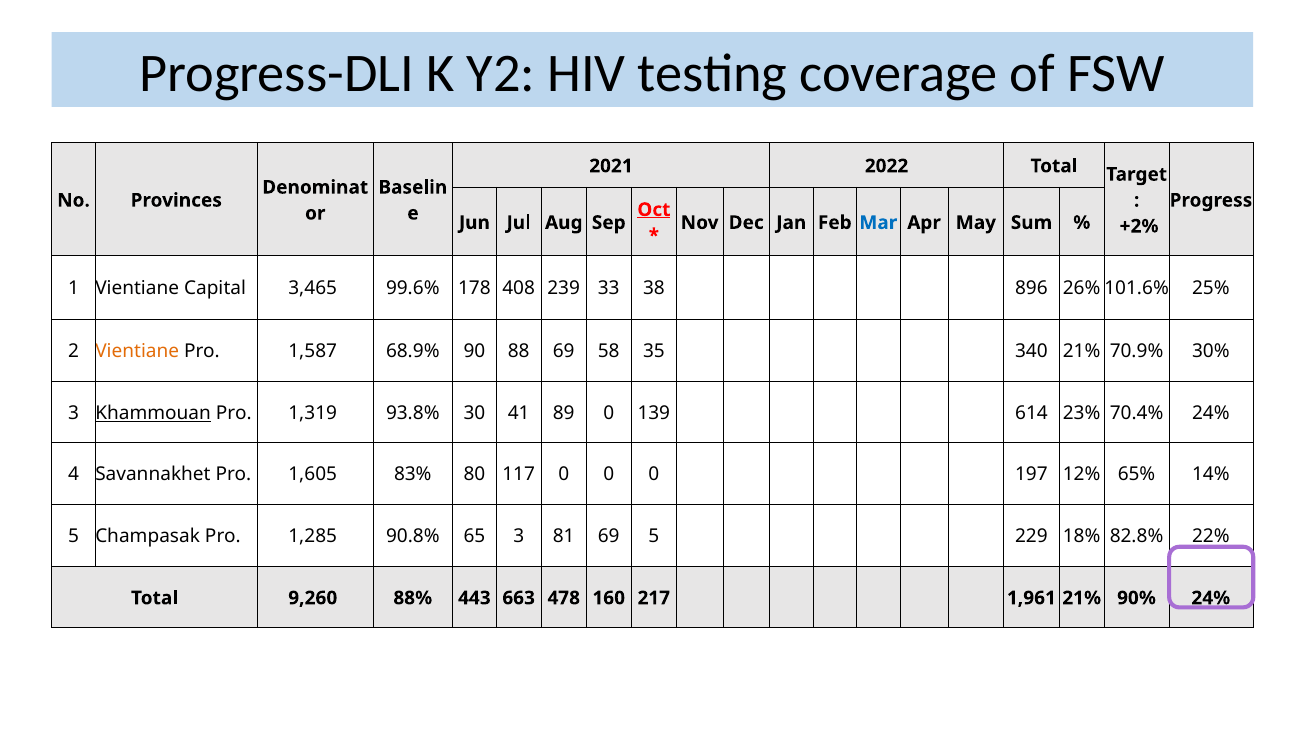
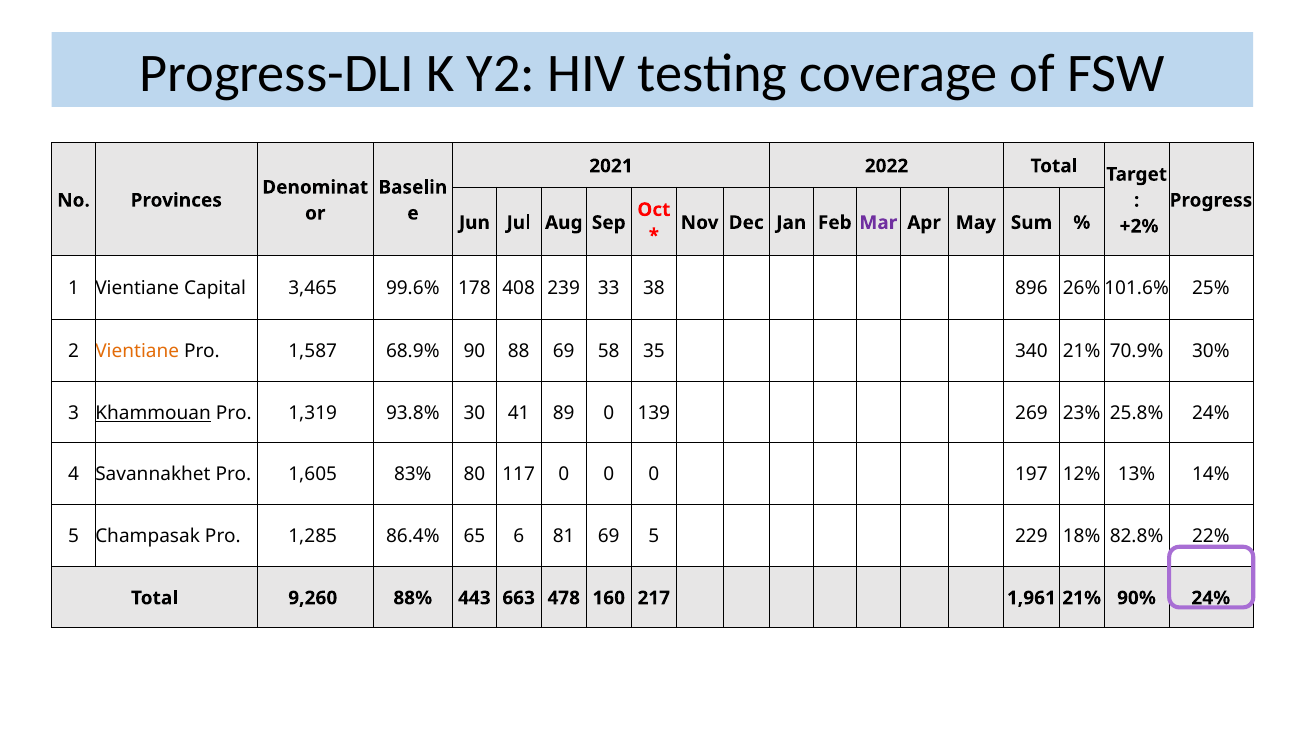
Oct underline: present -> none (654, 210)
Mar colour: blue -> purple (878, 223)
614: 614 -> 269 (1031, 413)
70.4%: 70.4% -> 25.8% (1137, 413)
65%: 65% -> 13% (1137, 475)
90.8%: 90.8% -> 86.4% (413, 536)
65 3: 3 -> 6 (519, 536)
